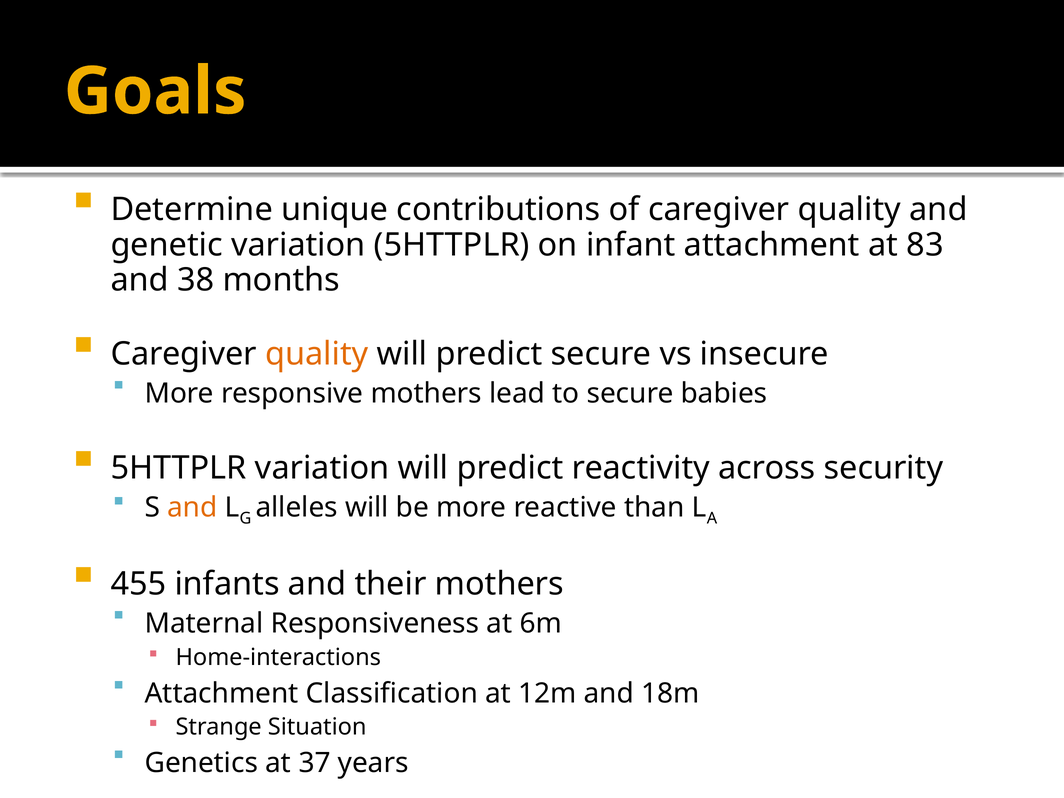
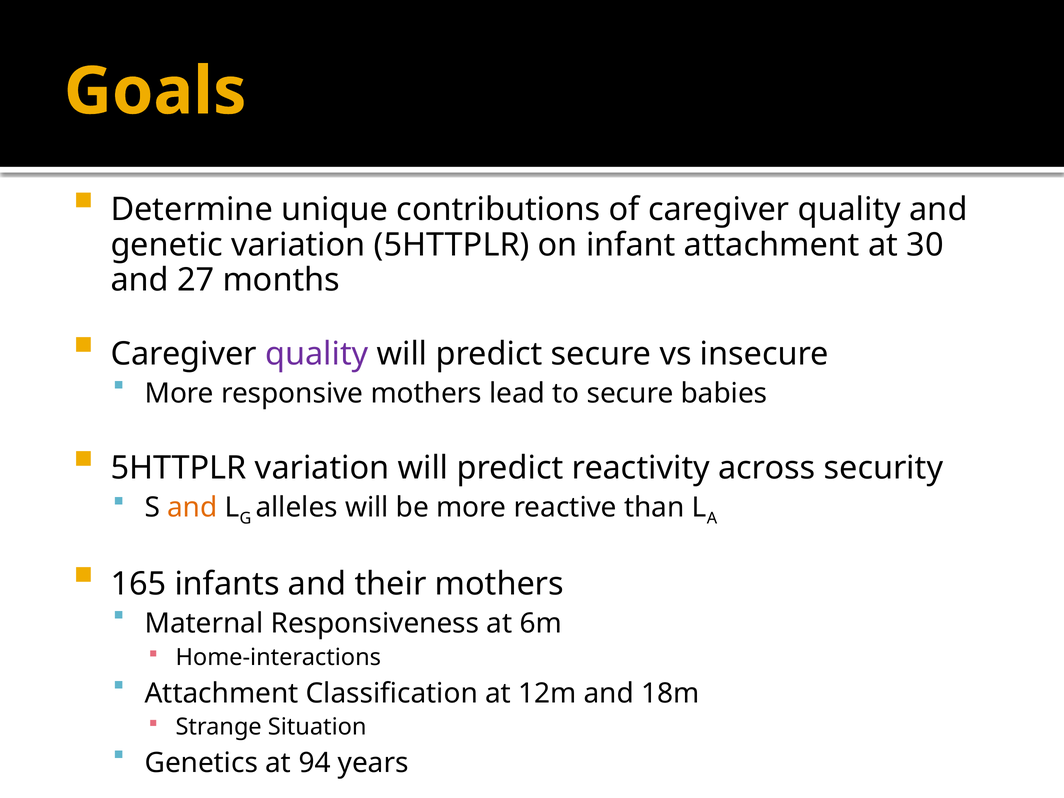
83: 83 -> 30 (925, 245)
38: 38 -> 27 (196, 280)
quality colour: orange -> purple (317, 354)
455: 455 -> 165 (138, 584)
37: 37 -> 94 (315, 763)
